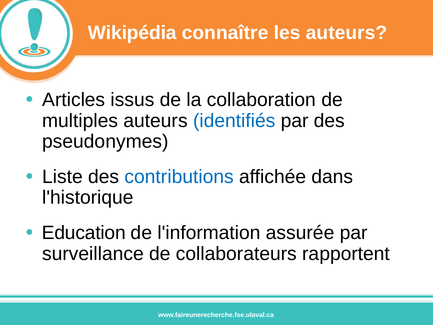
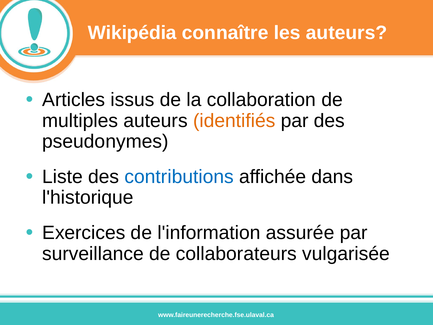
identifiés colour: blue -> orange (234, 121)
Education: Education -> Exercices (84, 233)
rapportent: rapportent -> vulgarisée (346, 253)
